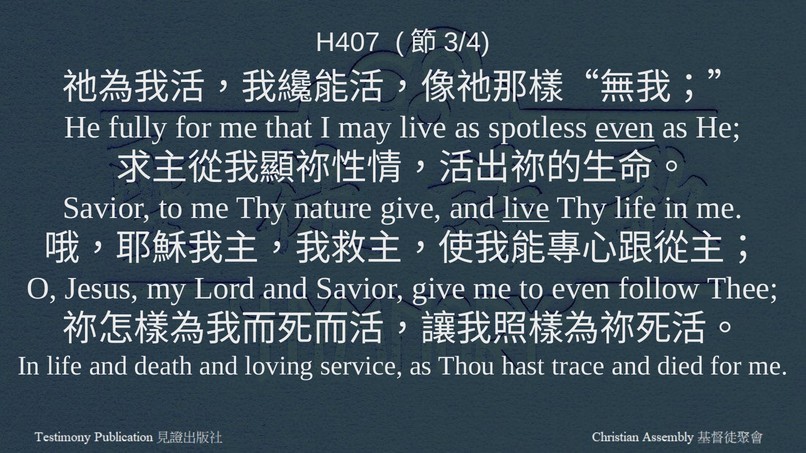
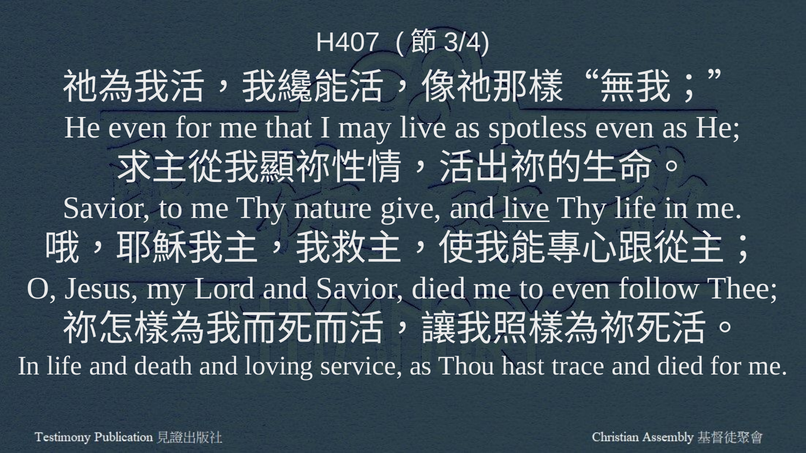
He fully: fully -> even (138, 127)
even underline: present -> none (625, 127)
Savior give: give -> died (439, 289)
